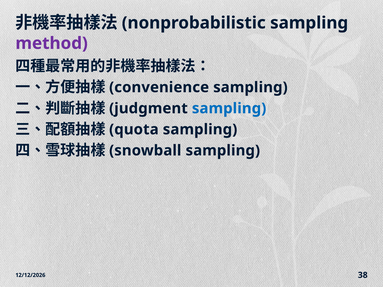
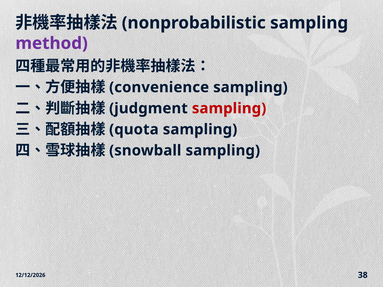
sampling colour: blue -> red (229, 108)
